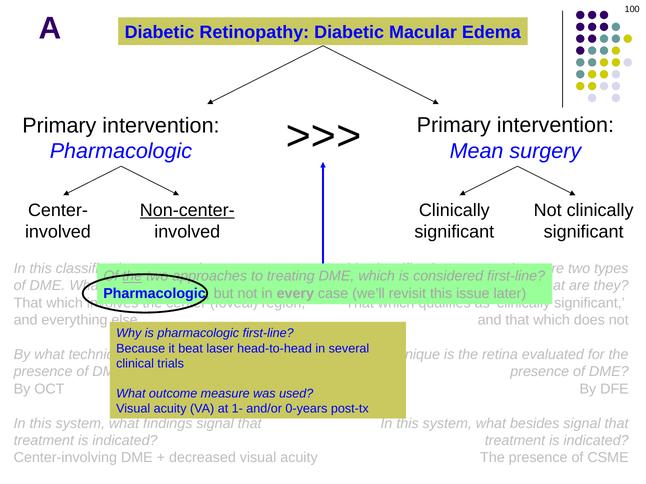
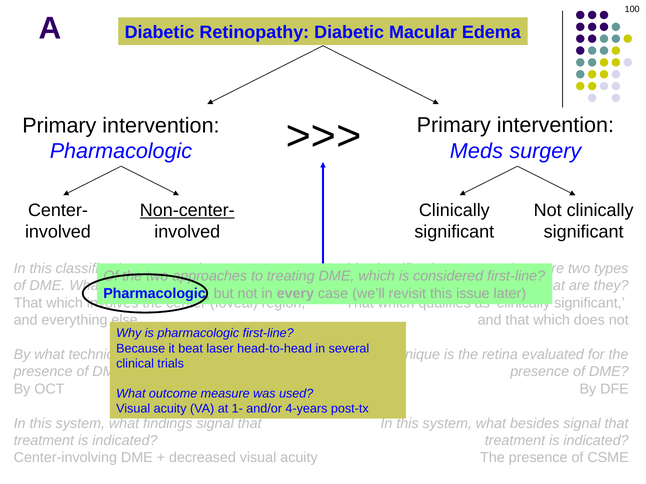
Mean: Mean -> Meds (476, 151)
the underline: present -> none (132, 277)
0-years: 0-years -> 4-years (306, 409)
